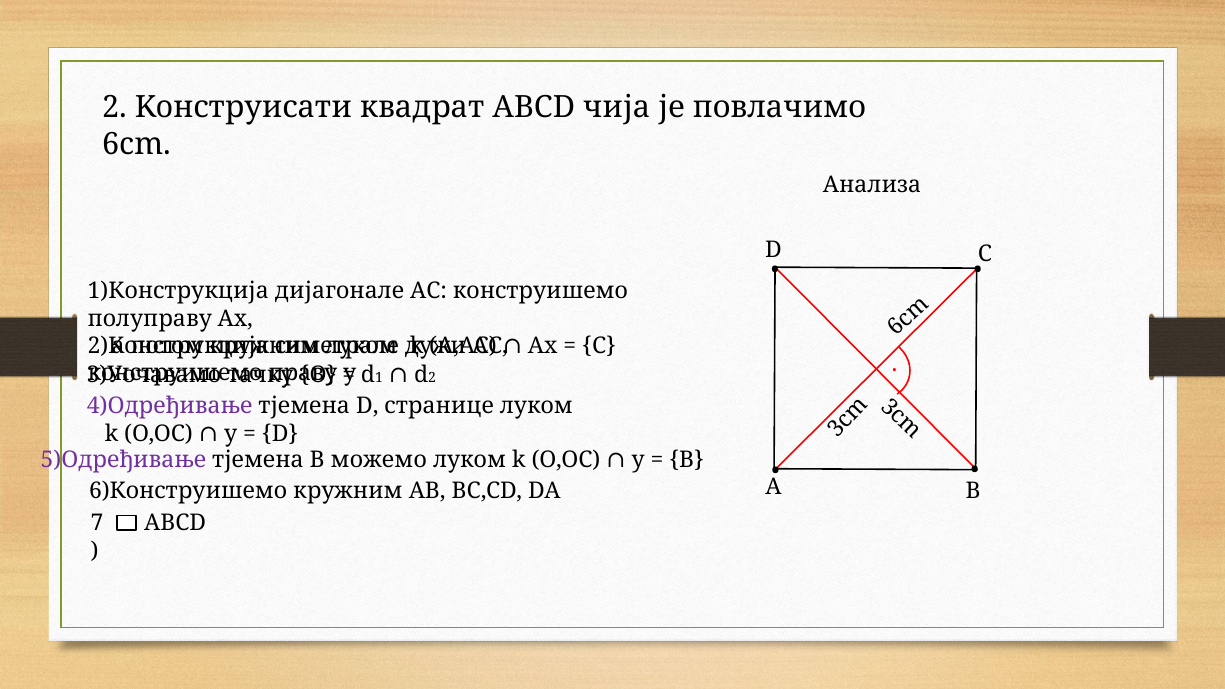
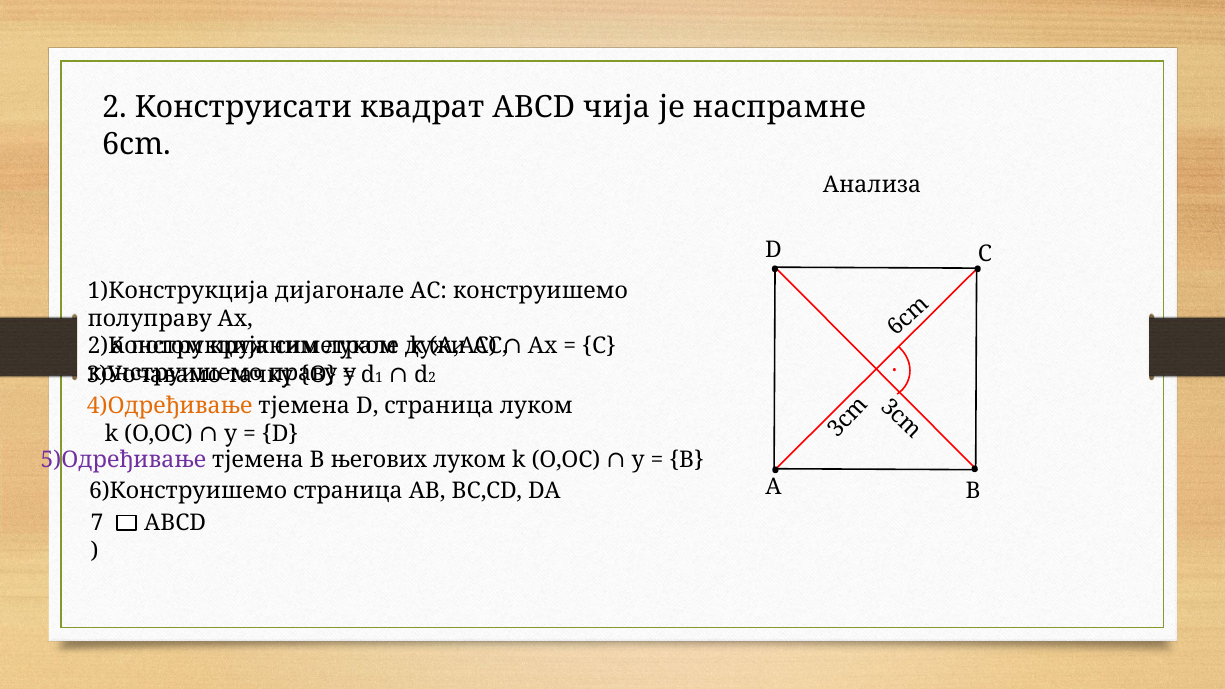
повлачимо: повлачимо -> наспрамне (779, 108)
4)Одређивање colour: purple -> orange (170, 406)
D странице: странице -> страница (439, 406)
можемо: можемо -> његових (379, 459)
6)Конструишемо кружним: кружним -> страница (348, 491)
